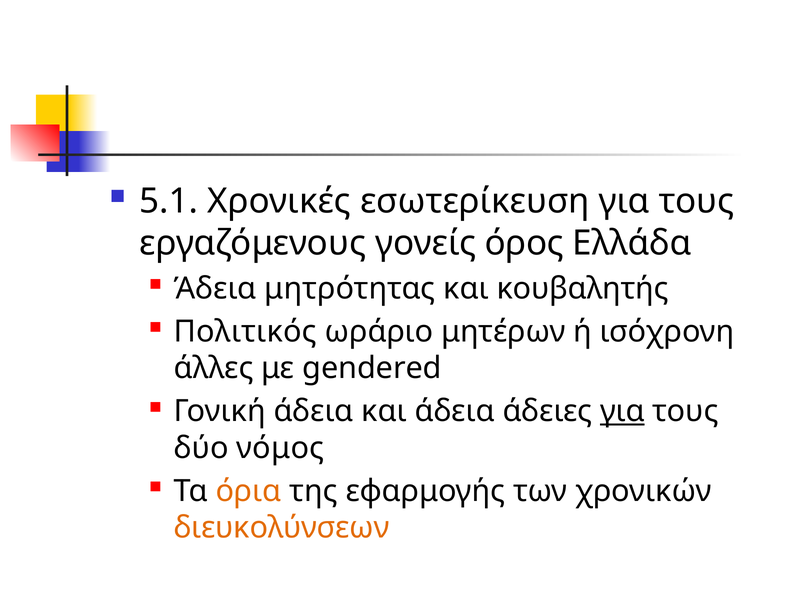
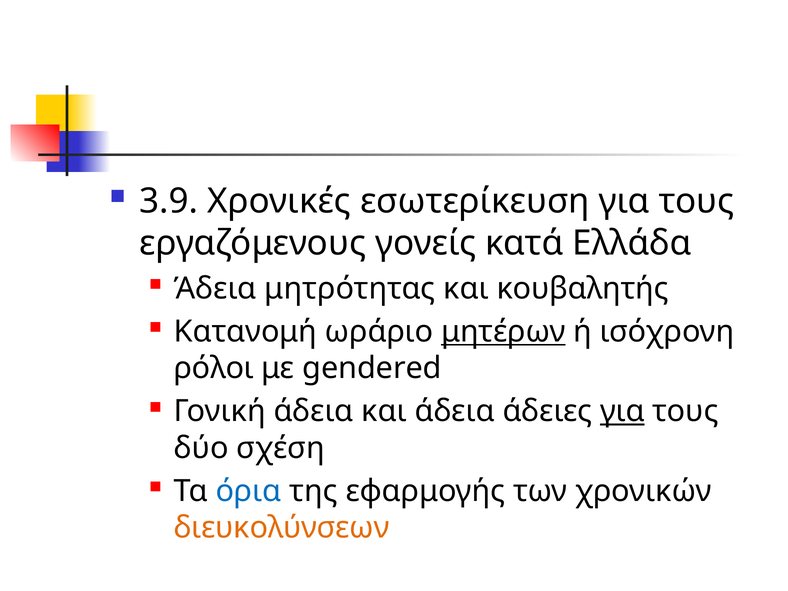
5.1: 5.1 -> 3.9 (169, 201)
όρος: όρος -> κατά (524, 243)
Πολιτικός: Πολιτικός -> Κατανομή (245, 332)
μητέρων underline: none -> present (503, 332)
άλλες: άλλες -> ρόλοι (214, 368)
νόμος: νόμος -> σχέση (281, 448)
όρια colour: orange -> blue (248, 491)
